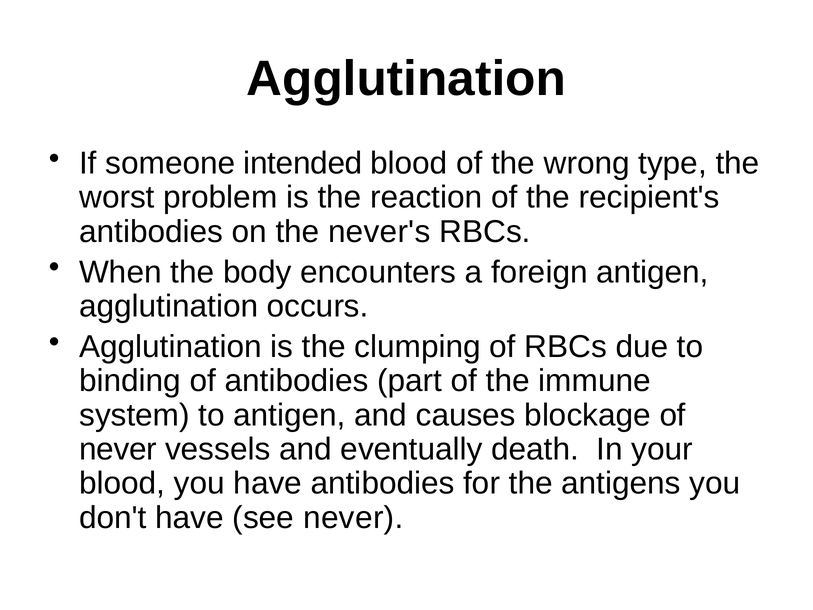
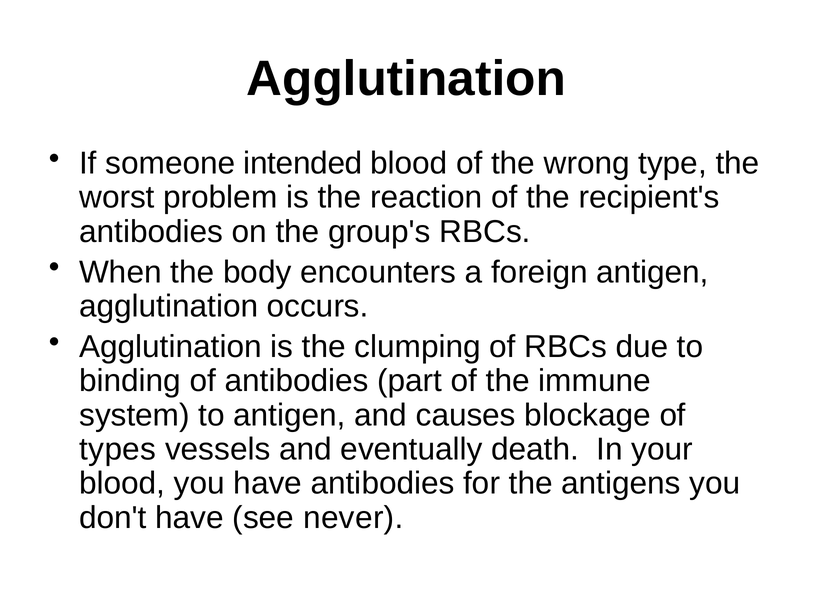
never's: never's -> group's (379, 232)
never: never -> types (118, 449)
